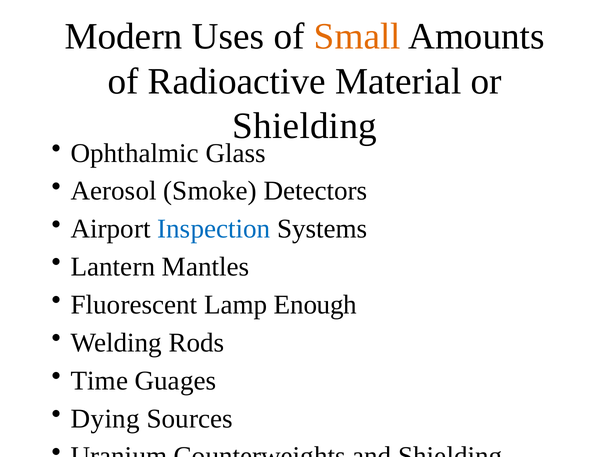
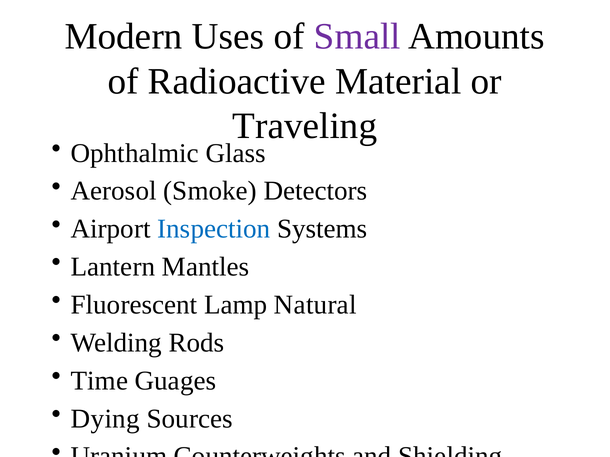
Small colour: orange -> purple (357, 37)
Shielding: Shielding -> Traveling (305, 126)
Enough: Enough -> Natural (315, 305)
